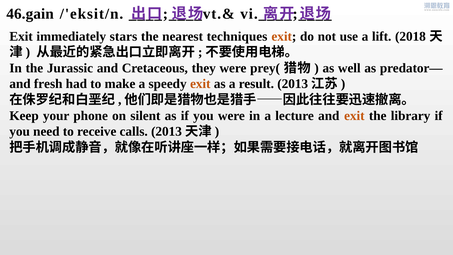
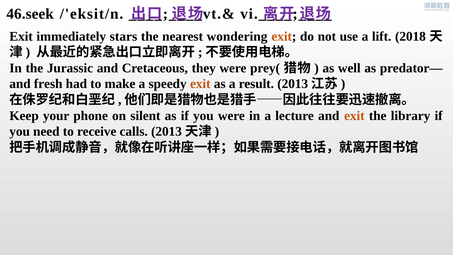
46.gain: 46.gain -> 46.seek (30, 14)
techniques: techniques -> wondering (237, 36)
